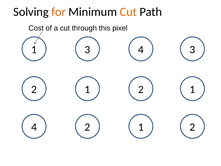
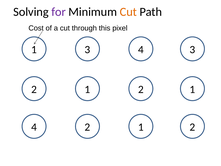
for colour: orange -> purple (59, 12)
